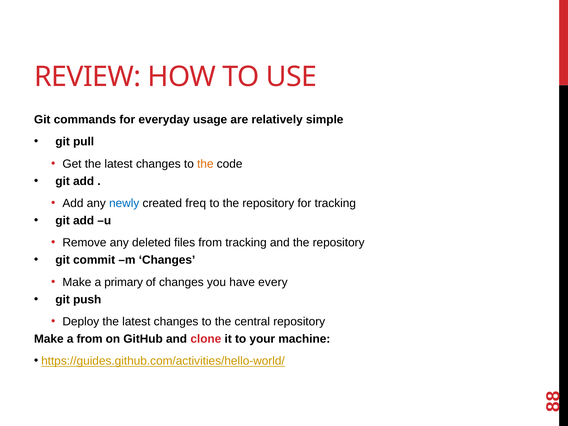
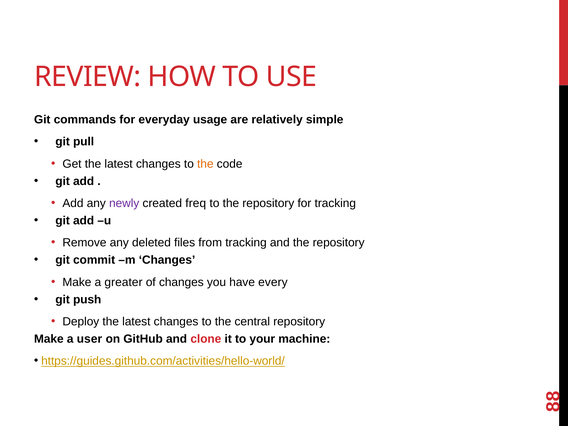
newly colour: blue -> purple (124, 203)
primary: primary -> greater (124, 282)
a from: from -> user (89, 339)
